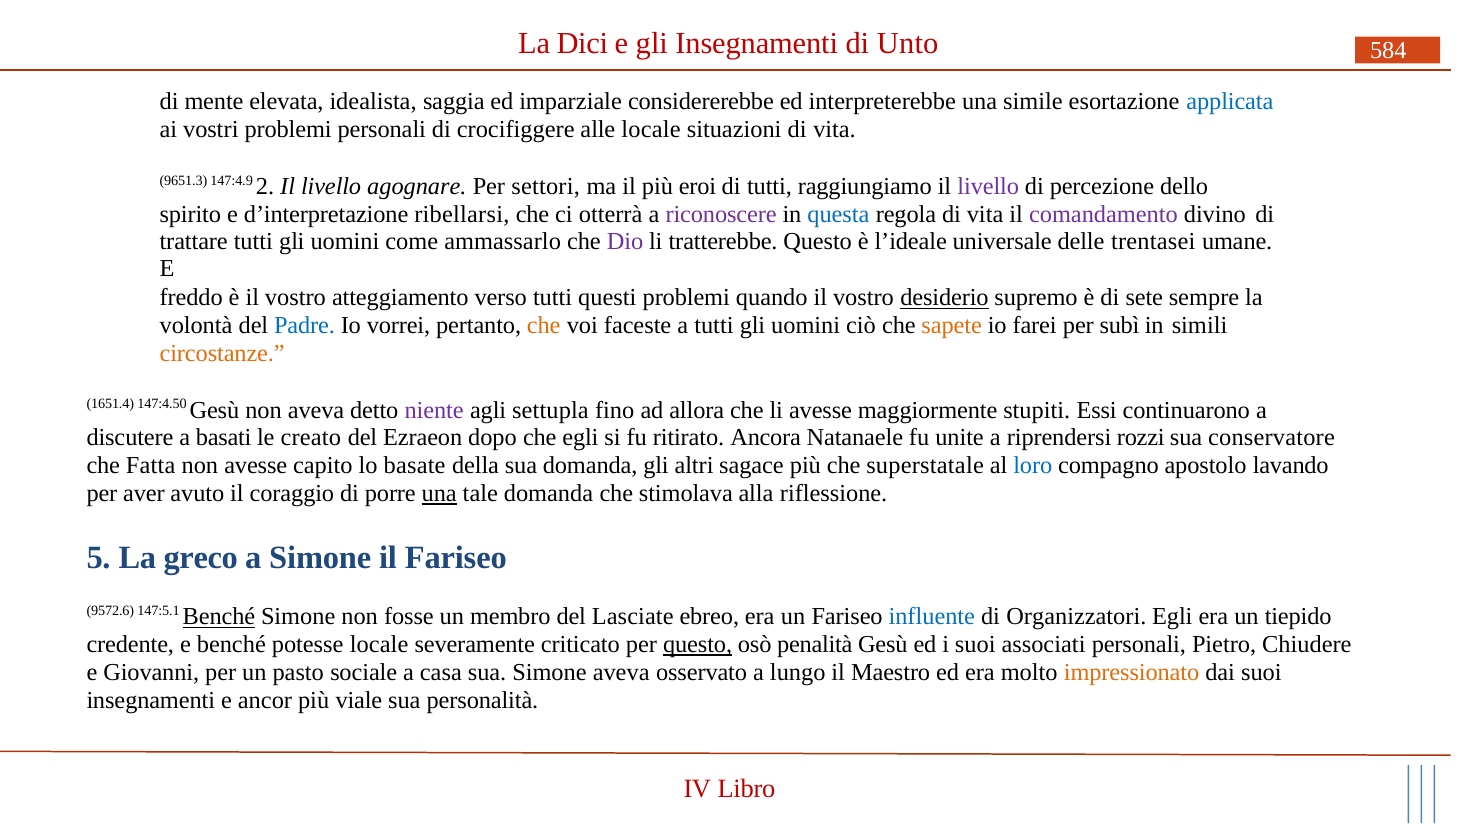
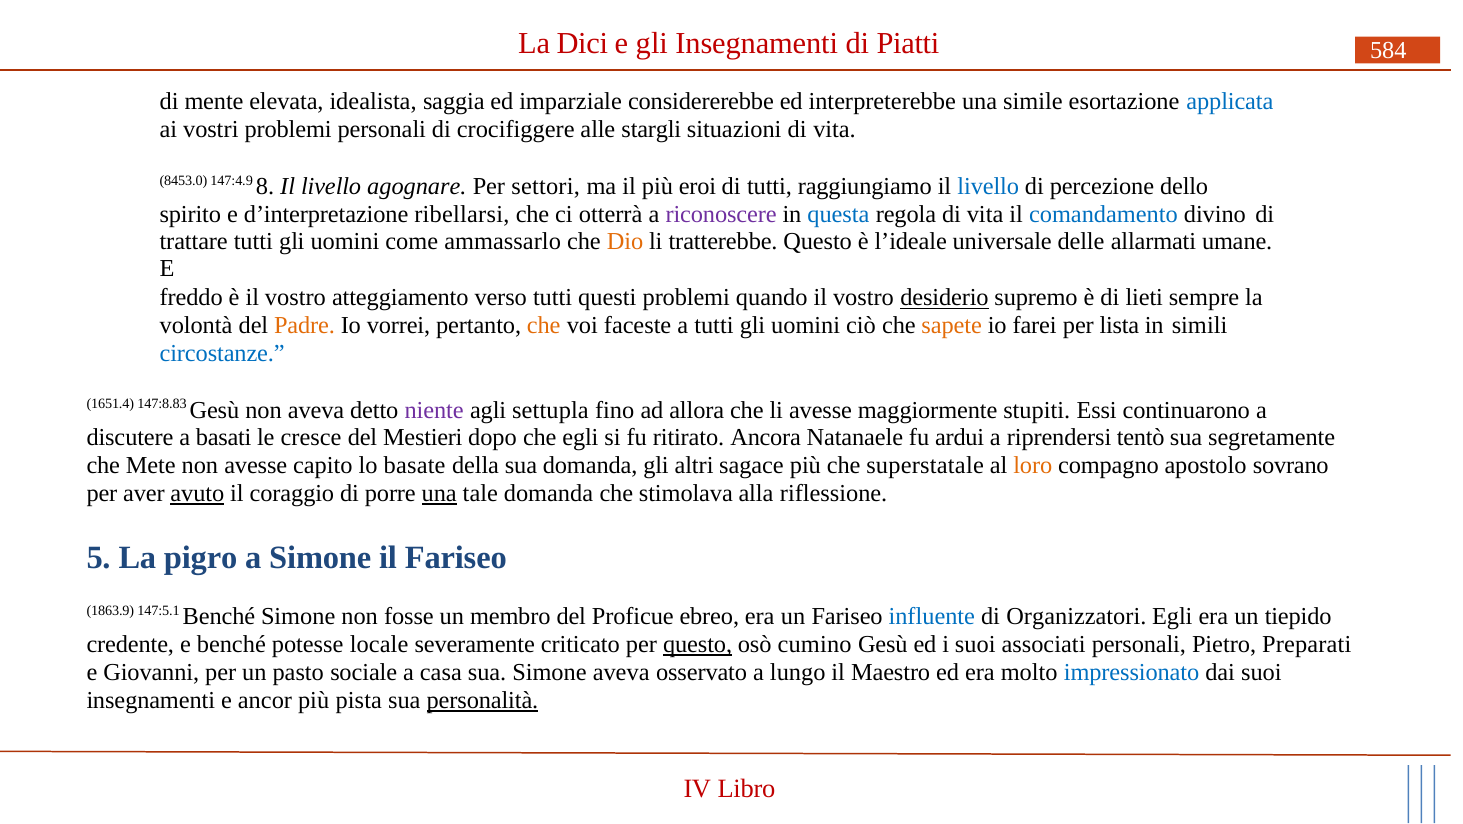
Unto: Unto -> Piatti (908, 43)
alle locale: locale -> stargli (651, 129)
9651.3: 9651.3 -> 8453.0 (183, 181)
2: 2 -> 8 (265, 187)
livello colour: purple -> blue (988, 187)
comandamento colour: purple -> blue (1103, 215)
Dio colour: purple -> orange (625, 242)
trentasei: trentasei -> allarmati (1153, 242)
sete: sete -> lieti (1144, 298)
Padre colour: blue -> orange (305, 326)
subì: subì -> lista (1119, 326)
circostanze colour: orange -> blue (222, 353)
147:4.50: 147:4.50 -> 147:8.83 (162, 404)
creato: creato -> cresce (311, 438)
Ezraeon: Ezraeon -> Mestieri (423, 438)
unite: unite -> ardui (960, 438)
rozzi: rozzi -> tentò (1141, 438)
conservatore: conservatore -> segretamente (1272, 438)
Fatta: Fatta -> Mete (151, 466)
loro colour: blue -> orange (1033, 466)
lavando: lavando -> sovrano (1291, 466)
avuto underline: none -> present (197, 493)
greco: greco -> pigro (201, 557)
9572.6: 9572.6 -> 1863.9 (110, 611)
Benché underline: present -> none (219, 617)
Lasciate: Lasciate -> Proficue (633, 617)
penalità: penalità -> cumino (815, 645)
Chiudere: Chiudere -> Preparati (1307, 645)
impressionato colour: orange -> blue (1132, 672)
viale: viale -> pista (359, 700)
personalità underline: none -> present (482, 700)
